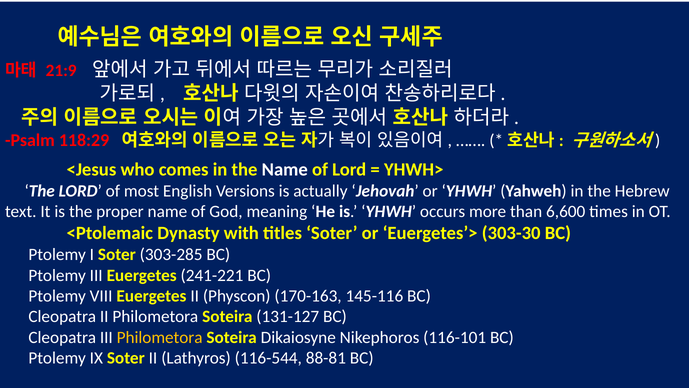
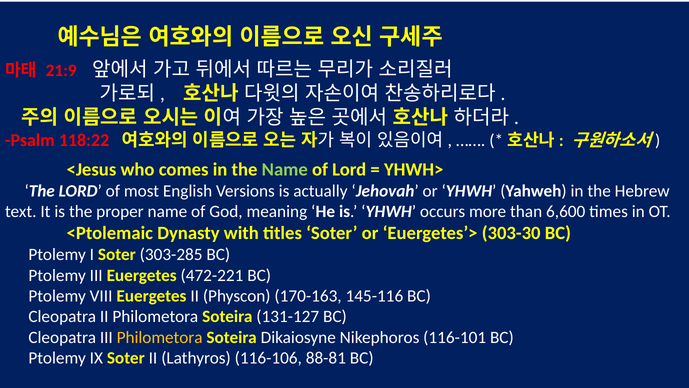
118:29: 118:29 -> 118:22 (84, 140)
Name colour: white -> light green (285, 169)
241-221: 241-221 -> 472-221 (212, 275)
116-544: 116-544 -> 116-106 (268, 358)
